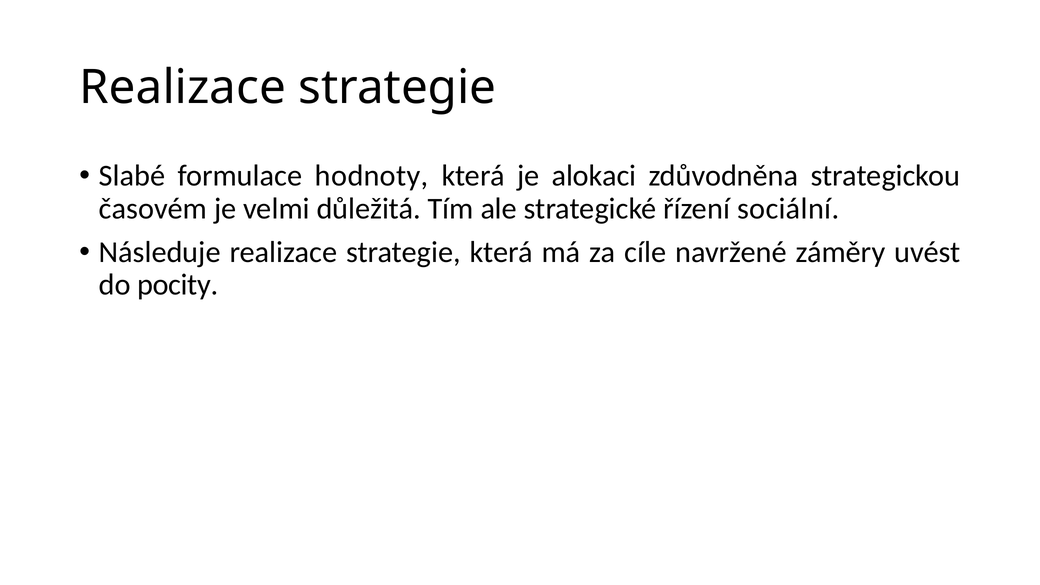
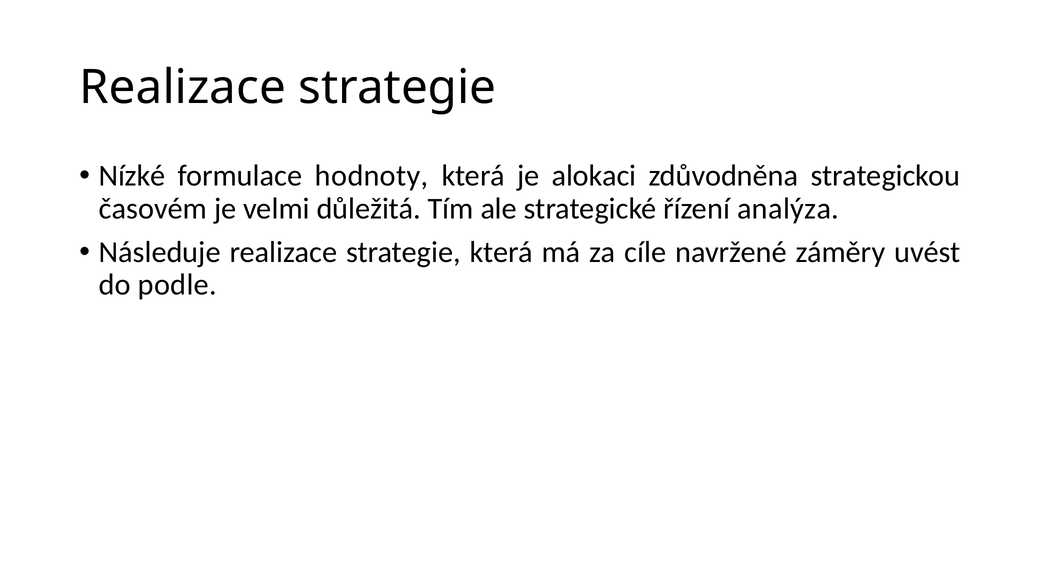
Slabé: Slabé -> Nízké (132, 176)
sociální: sociální -> analýza (788, 209)
pocity: pocity -> podle (177, 285)
